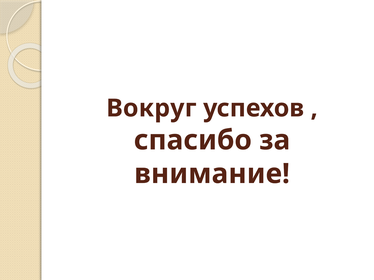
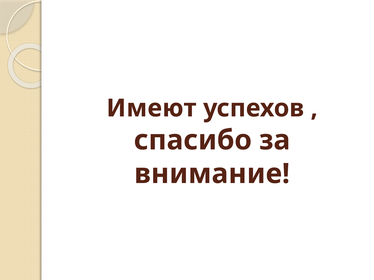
Вокруг: Вокруг -> Имеют (151, 108)
